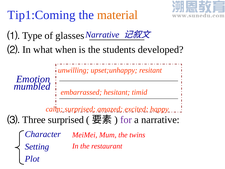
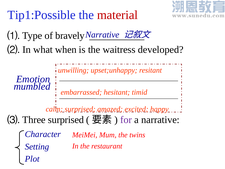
Tip1:Coming: Tip1:Coming -> Tip1:Possible (42, 15)
material colour: orange -> red (117, 15)
glasses: glasses -> bravely (70, 35)
students: students -> waitress (119, 49)
